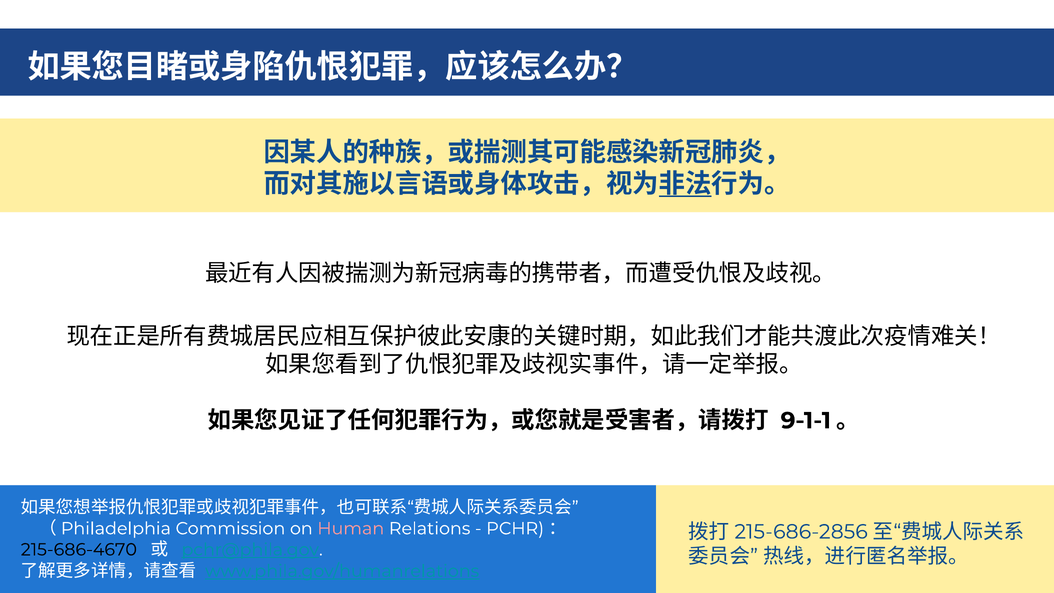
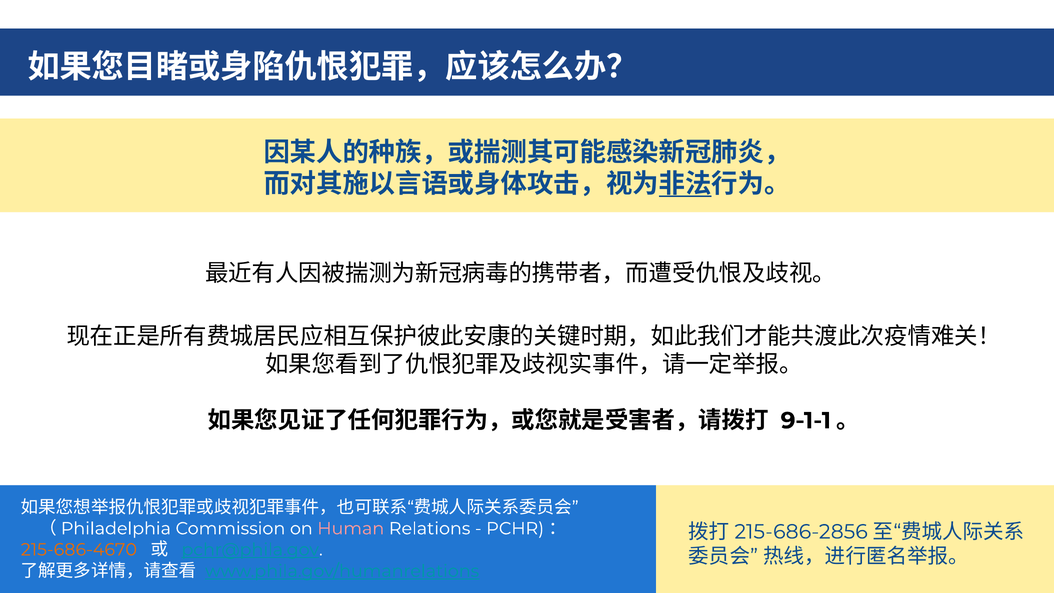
215-686-4670 colour: black -> orange (79, 550)
